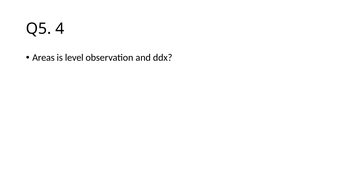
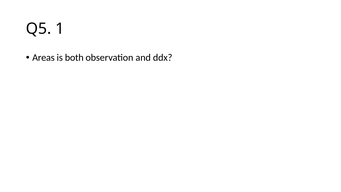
4: 4 -> 1 (60, 29)
level: level -> both (74, 58)
